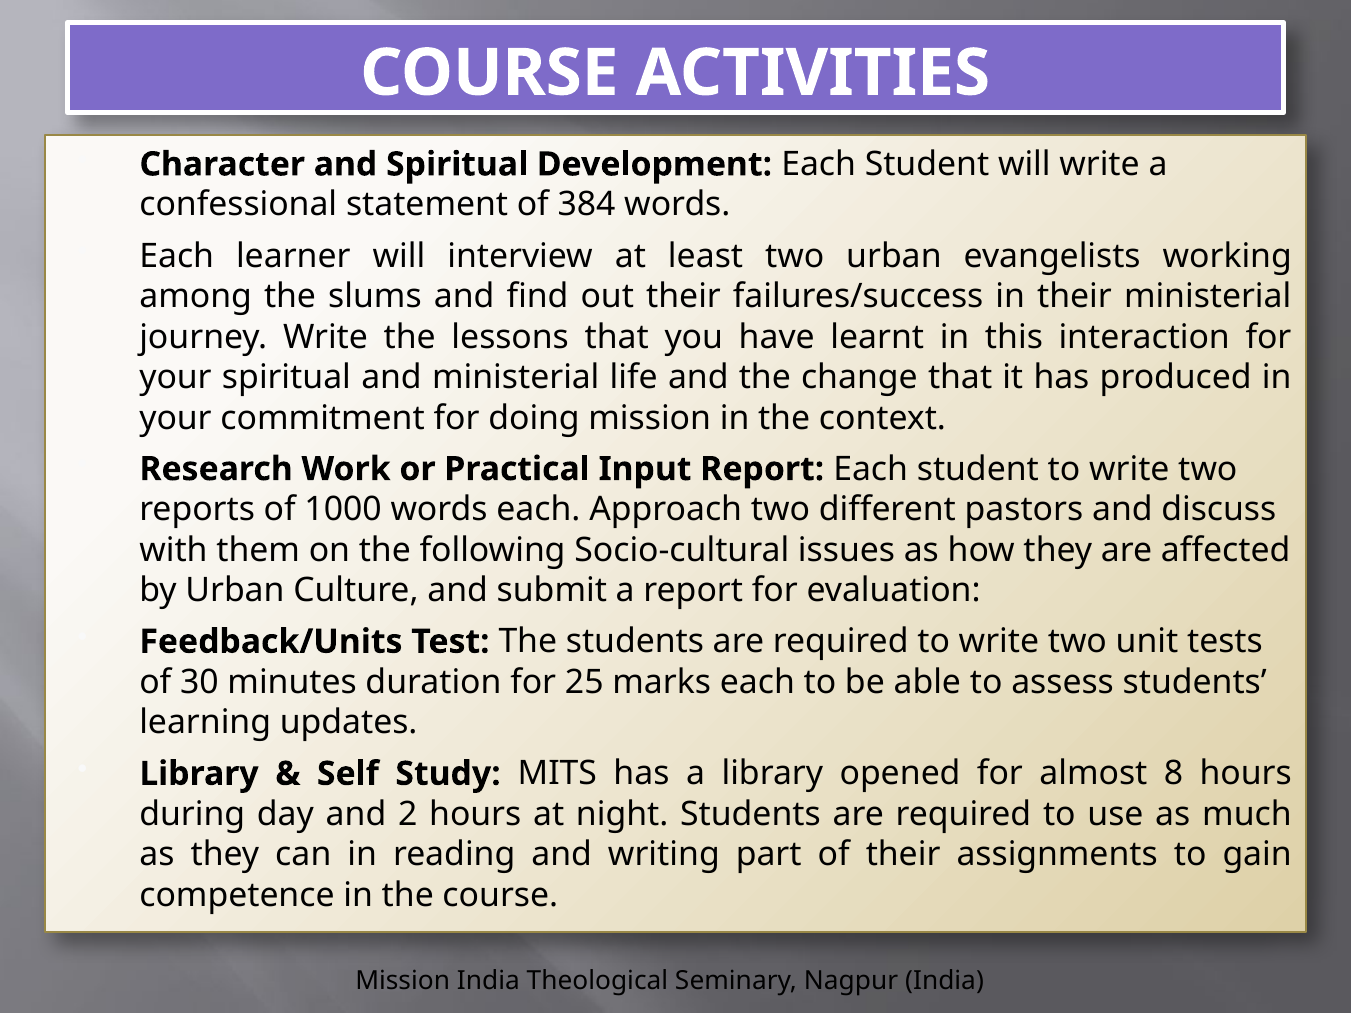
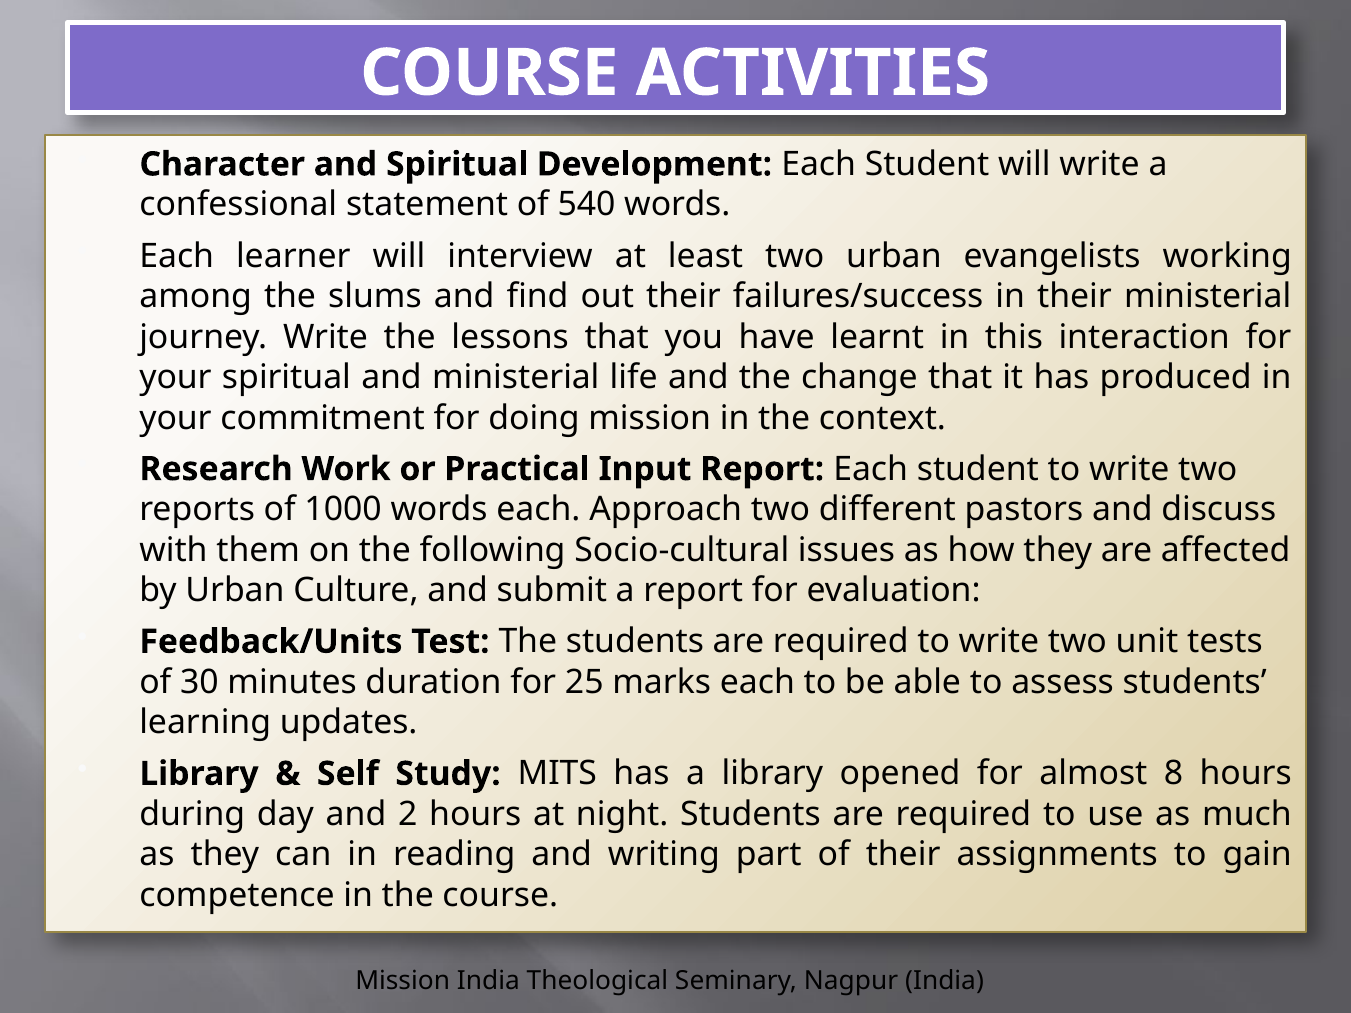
384: 384 -> 540 (587, 205)
